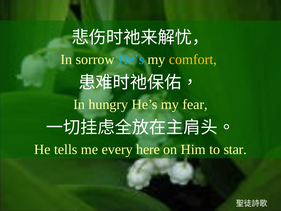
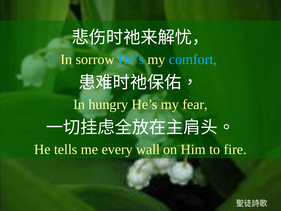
comfort colour: yellow -> light blue (193, 59)
here: here -> wall (148, 149)
star: star -> fire (235, 149)
